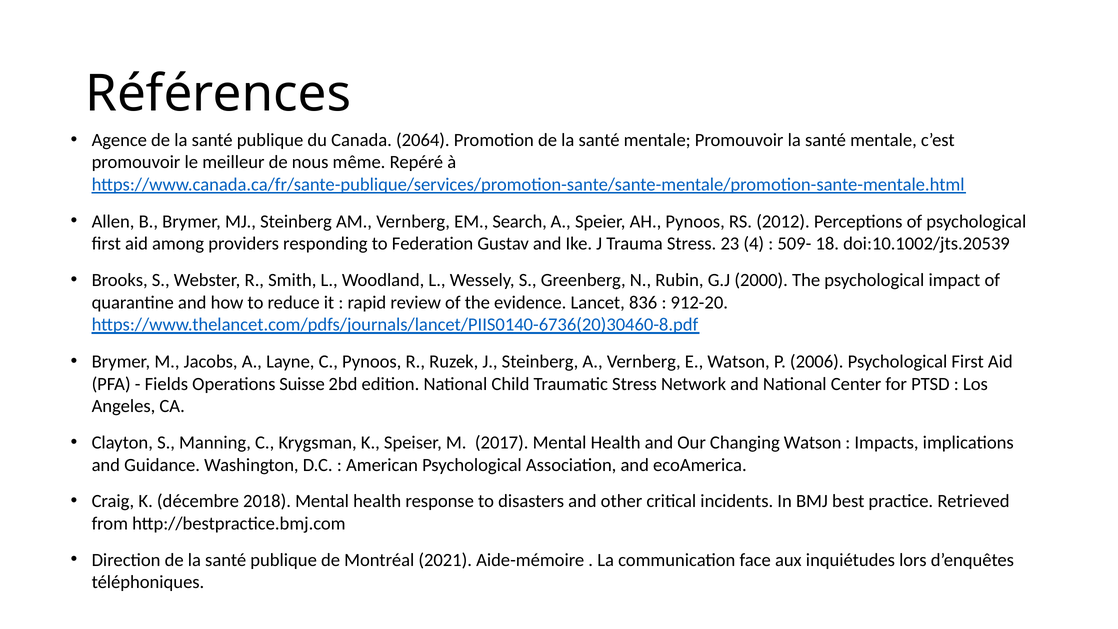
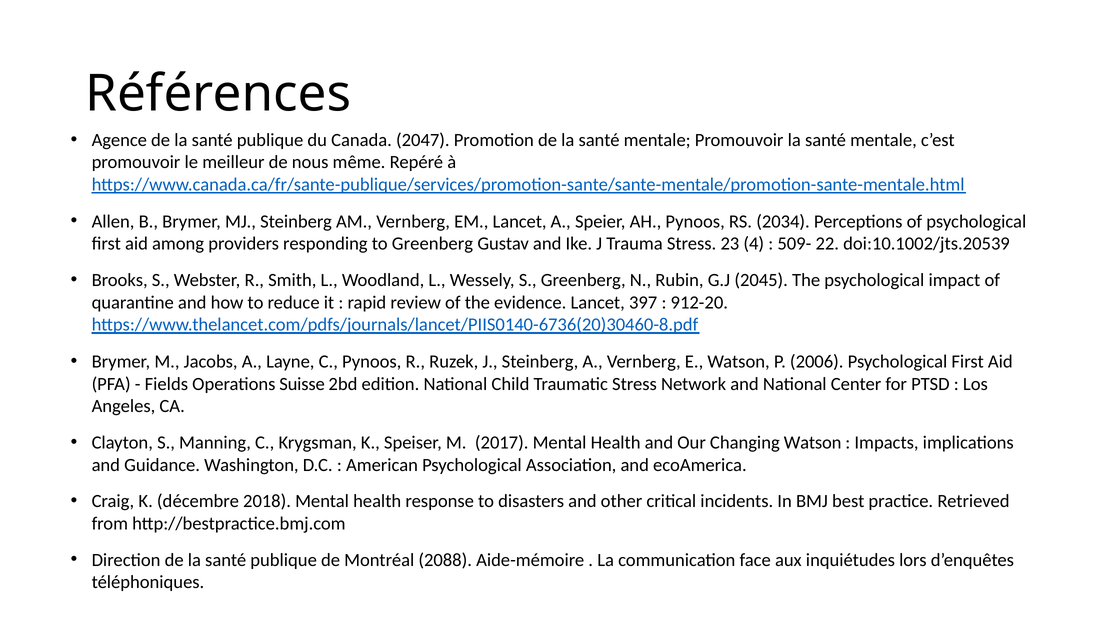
2064: 2064 -> 2047 (423, 140)
EM Search: Search -> Lancet (520, 221)
2012: 2012 -> 2034 (783, 221)
to Federation: Federation -> Greenberg (432, 244)
18: 18 -> 22 (827, 244)
2000: 2000 -> 2045 (761, 280)
836: 836 -> 397 (643, 302)
2021: 2021 -> 2088 (445, 560)
